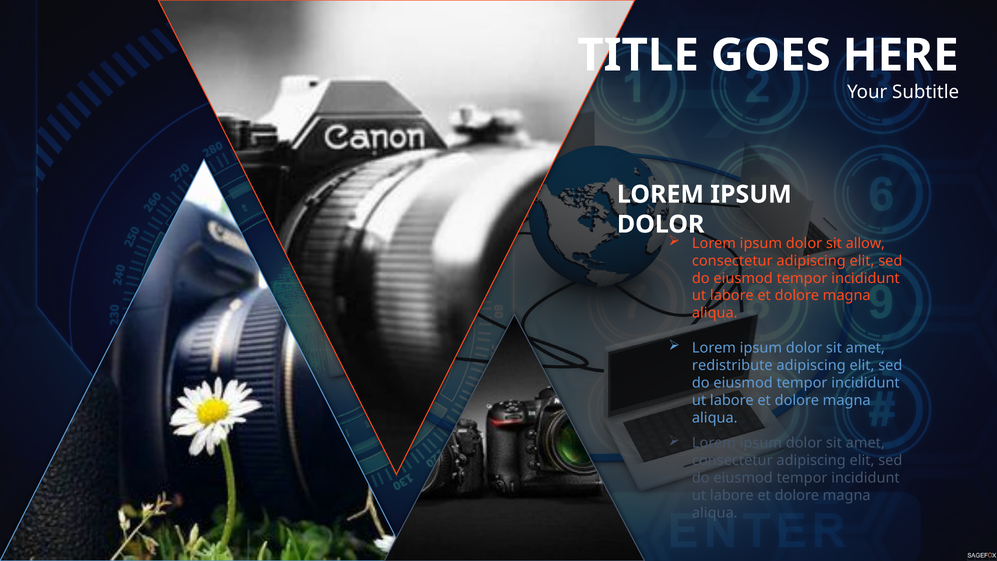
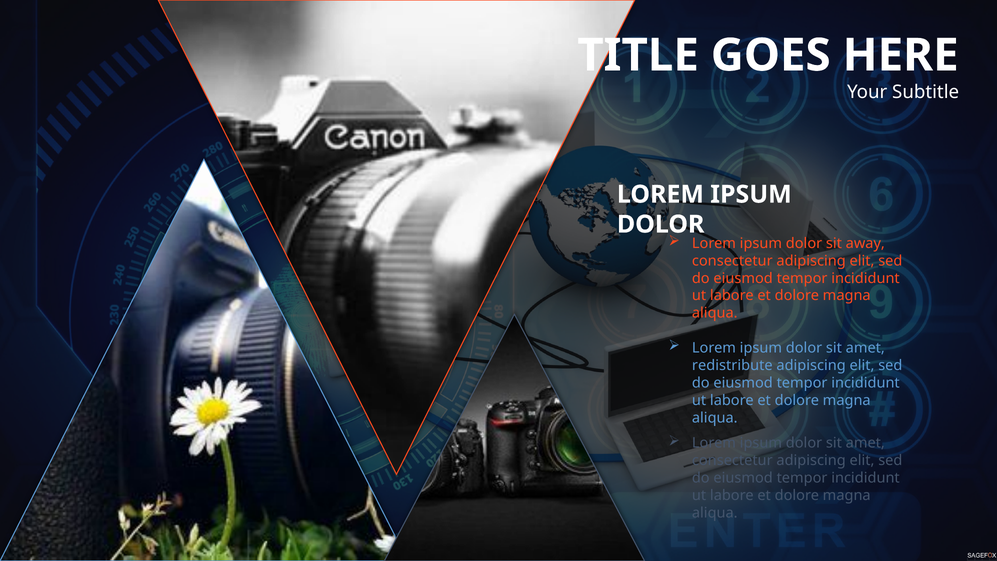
allow: allow -> away (865, 243)
